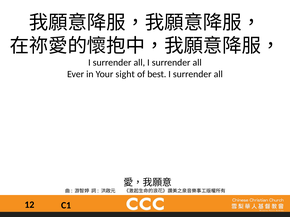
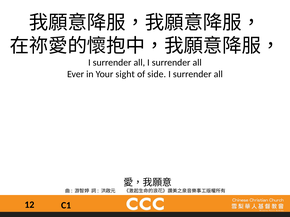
best: best -> side (157, 74)
